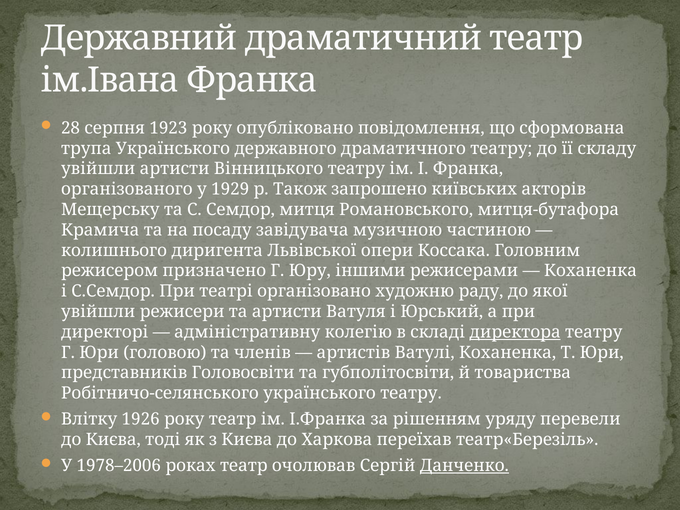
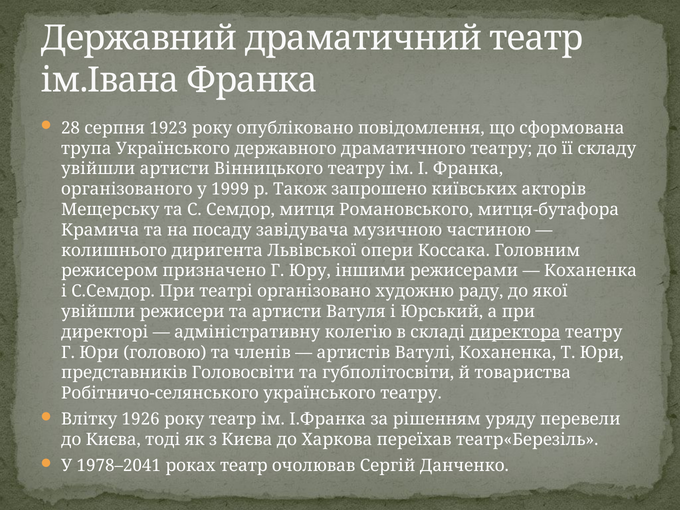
1929: 1929 -> 1999 (230, 189)
1978–2006: 1978–2006 -> 1978–2041 (119, 466)
Данченко underline: present -> none (464, 466)
